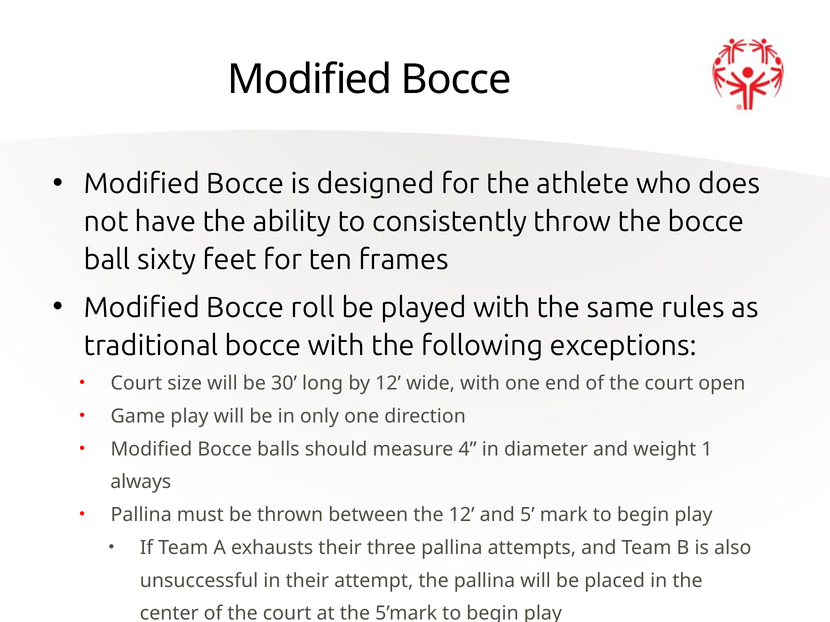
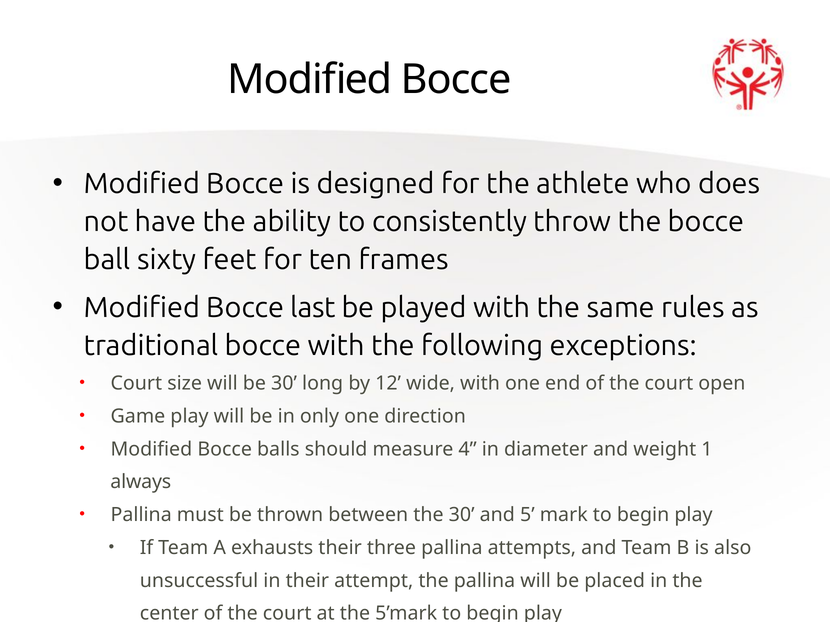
roll: roll -> last (313, 308)
the 12: 12 -> 30 (462, 515)
